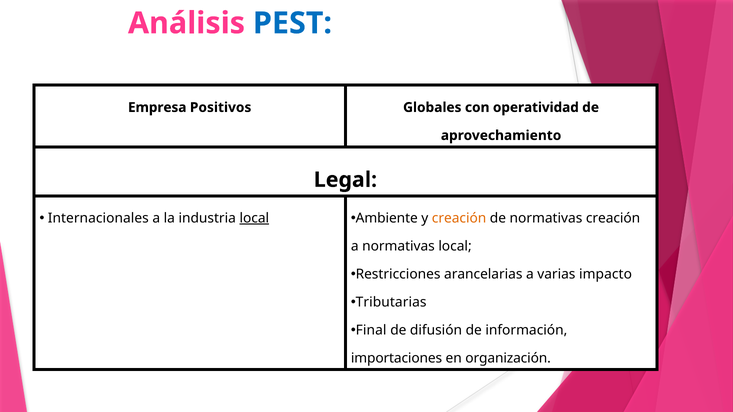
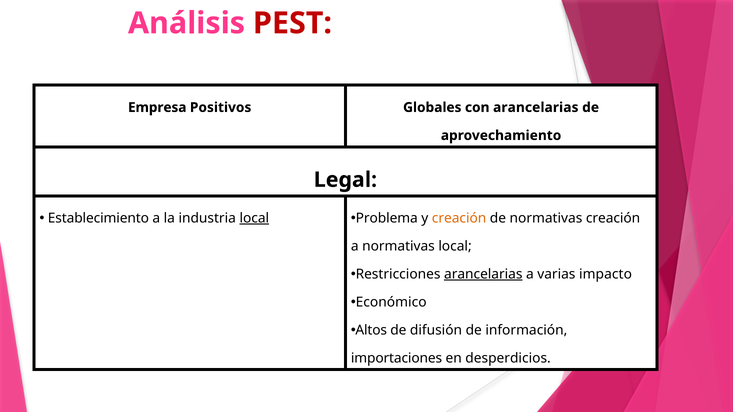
PEST colour: blue -> red (292, 23)
con operatividad: operatividad -> arancelarias (536, 108)
Internacionales: Internacionales -> Establecimiento (98, 218)
Ambiente: Ambiente -> Problema (387, 218)
arancelarias underline: none -> present (483, 274)
Tributarias: Tributarias -> Económico (391, 302)
Final: Final -> Altos (371, 330)
organización: organización -> desperdicios (508, 358)
